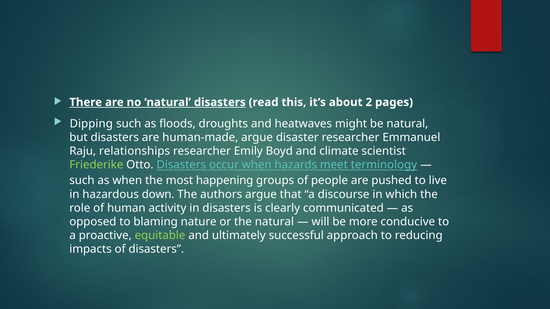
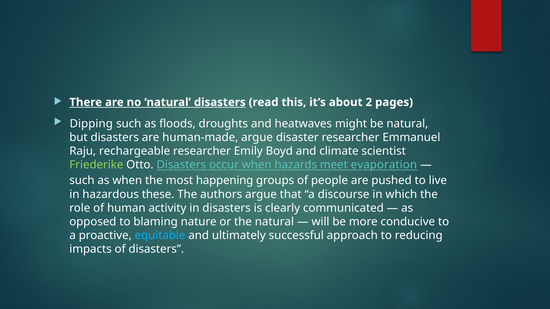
relationships: relationships -> rechargeable (135, 151)
terminology: terminology -> evaporation (384, 165)
down: down -> these (158, 194)
equitable colour: light green -> light blue (160, 236)
